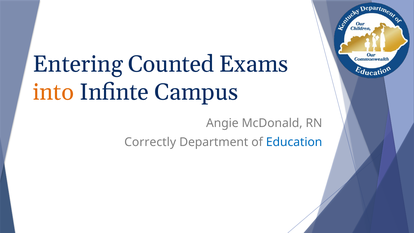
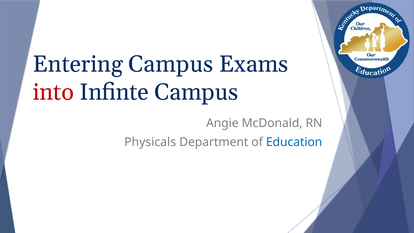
Entering Counted: Counted -> Campus (171, 64)
into colour: orange -> red (53, 92)
Correctly: Correctly -> Physicals (150, 142)
